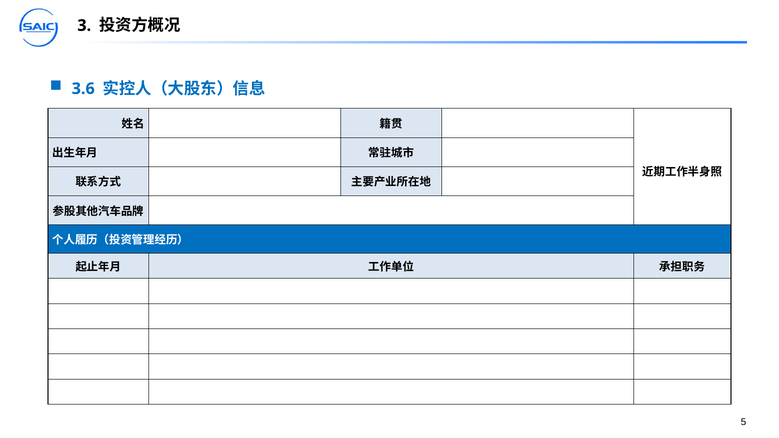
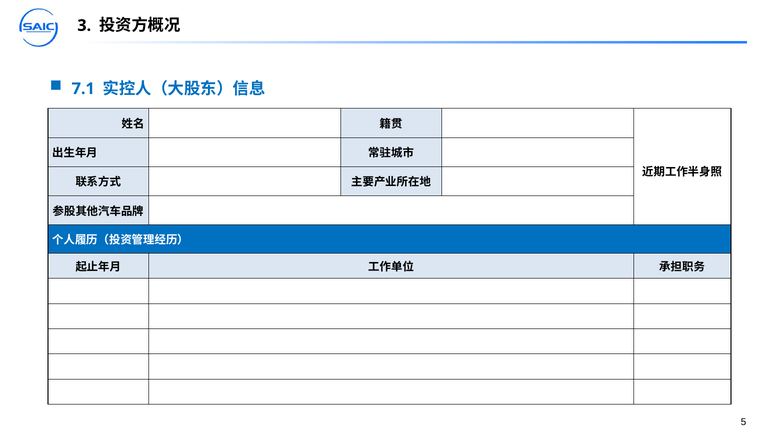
3.6: 3.6 -> 7.1 (83, 89)
